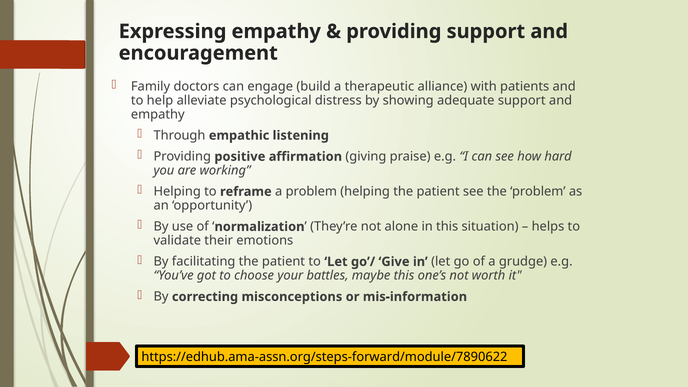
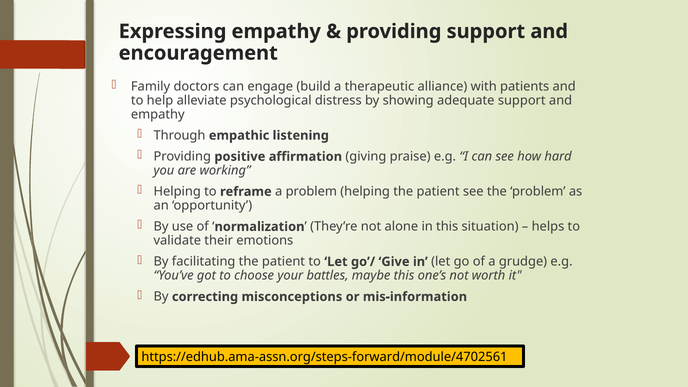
https://edhub.ama-assn.org/steps-forward/module/7890622: https://edhub.ama-assn.org/steps-forward/module/7890622 -> https://edhub.ama-assn.org/steps-forward/module/4702561 (324, 357)
